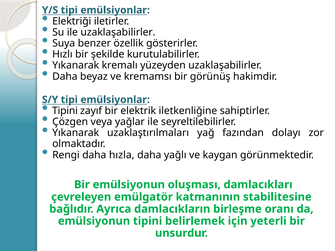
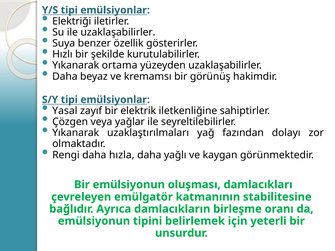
kremalı: kremalı -> ortama (120, 65)
Tipini: Tipini -> Yasal (65, 111)
